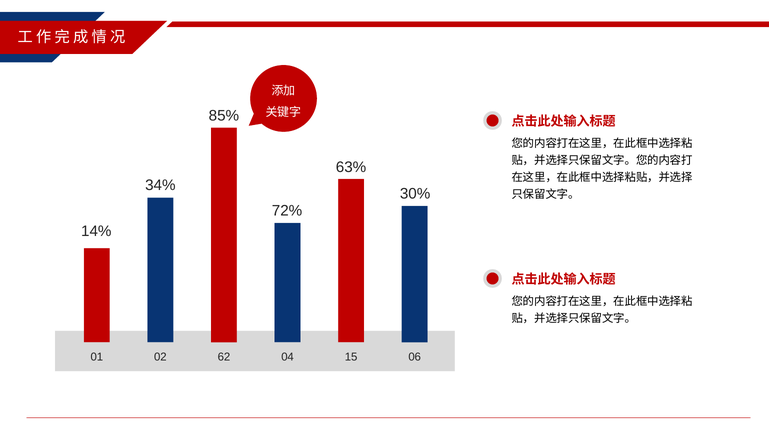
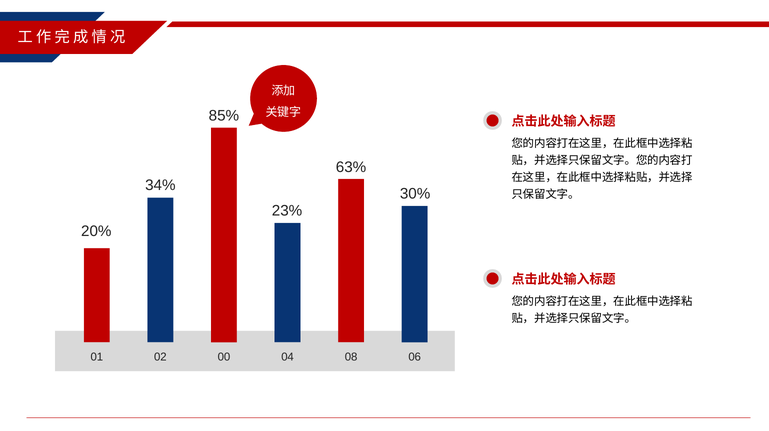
72%: 72% -> 23% (287, 211)
14%: 14% -> 20% (96, 231)
62: 62 -> 00 (224, 357)
15: 15 -> 08 (351, 357)
